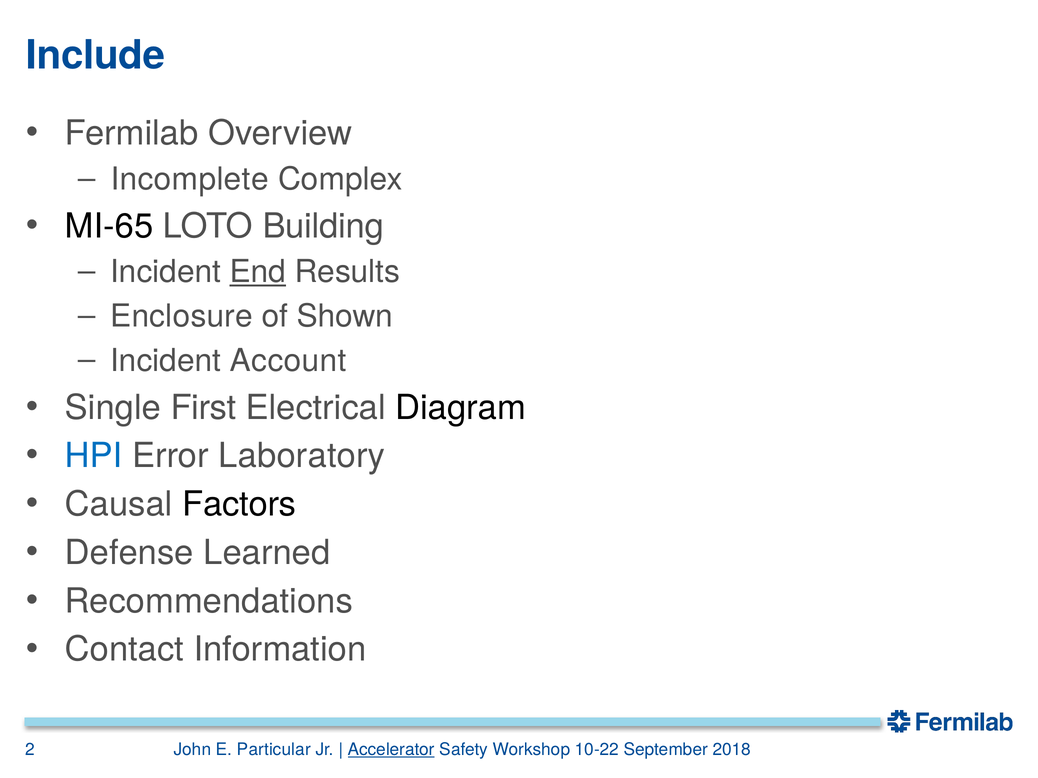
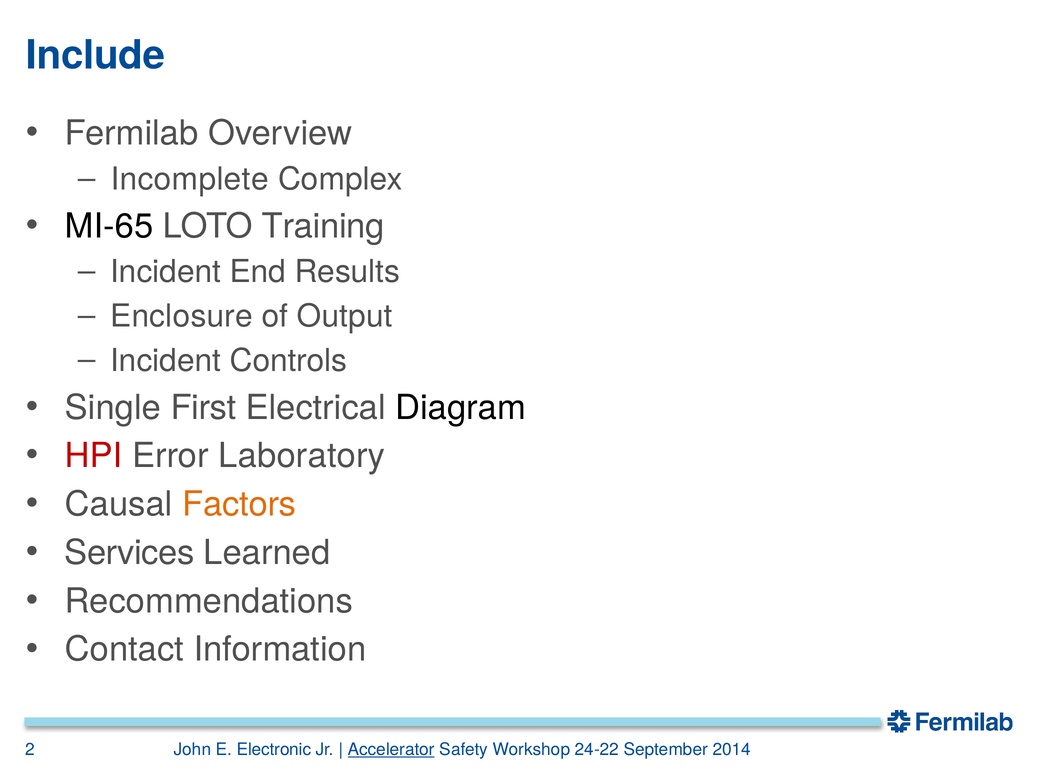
Building: Building -> Training (323, 226)
End underline: present -> none (258, 272)
Shown: Shown -> Output (345, 317)
Account: Account -> Controls (288, 361)
HPI colour: blue -> red (94, 456)
Factors colour: black -> orange (239, 505)
Defense: Defense -> Services (129, 553)
Particular: Particular -> Electronic (274, 750)
10-22: 10-22 -> 24-22 (597, 750)
2018: 2018 -> 2014 (732, 750)
